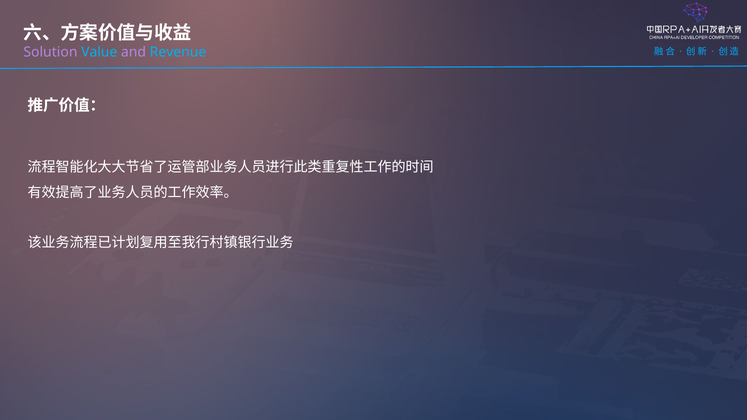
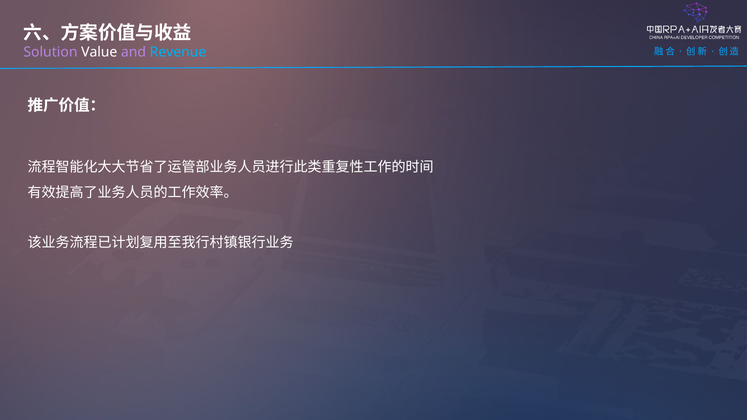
Value colour: light blue -> white (99, 52)
